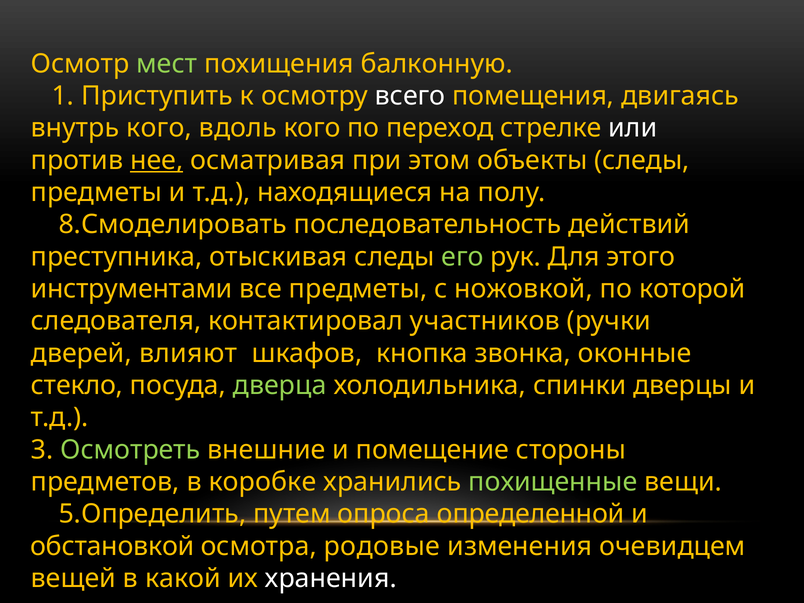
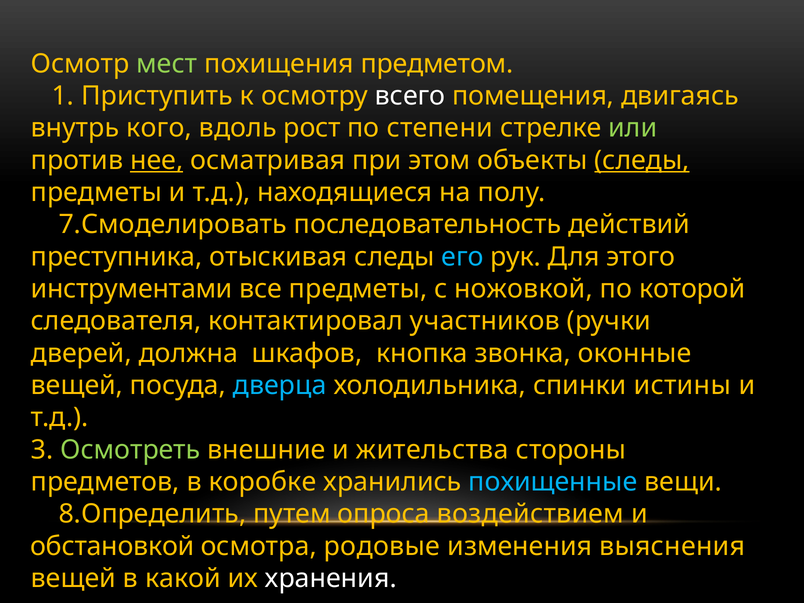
балконную: балконную -> предметом (437, 64)
вдоль кого: кого -> рост (312, 128)
переход: переход -> степени (440, 128)
или colour: white -> light green (633, 128)
следы underline: none -> present (642, 160)
8.Смоделировать: 8.Смоделировать -> 7.Смоделировать (173, 225)
его colour: light green -> light blue (463, 257)
влияют: влияют -> должна (188, 353)
стекло: стекло -> вещей (77, 385)
дверца colour: light green -> light blue (280, 385)
дверцы: дверцы -> истины (682, 385)
помещение: помещение -> жительства (432, 450)
похищенные colour: light green -> light blue (553, 482)
5.Определить: 5.Определить -> 8.Определить (152, 514)
определенной: определенной -> воздействием (530, 514)
очевидцем: очевидцем -> выяснения (672, 546)
